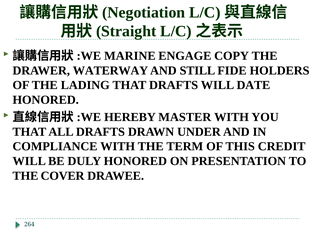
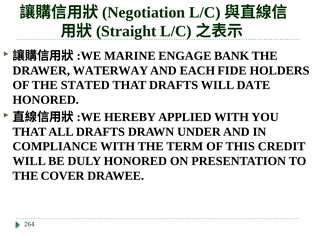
COPY: COPY -> BANK (232, 56)
STILL: STILL -> EACH (197, 71)
LADING: LADING -> STATED (85, 85)
MASTER: MASTER -> APPLIED (185, 117)
